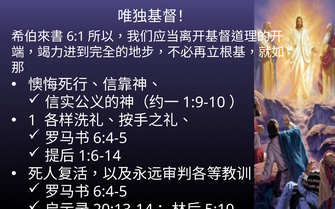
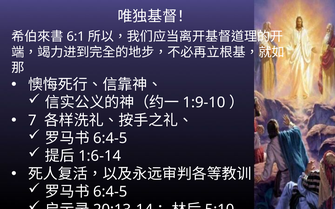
1: 1 -> 7 (32, 121)
